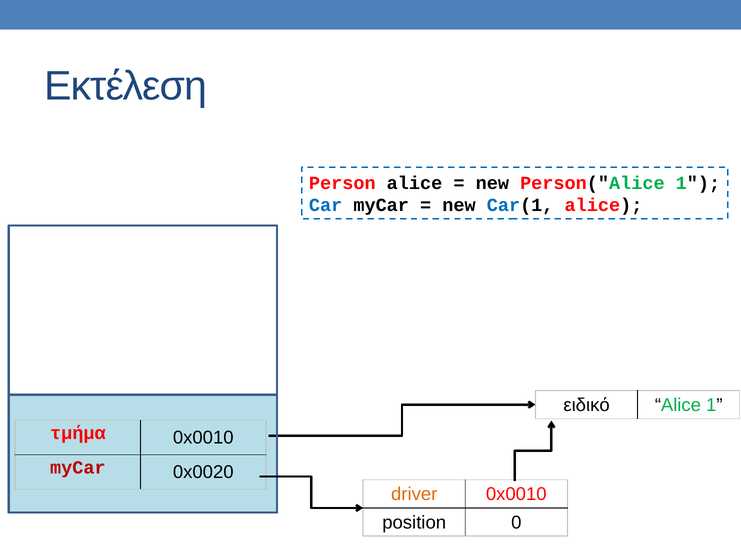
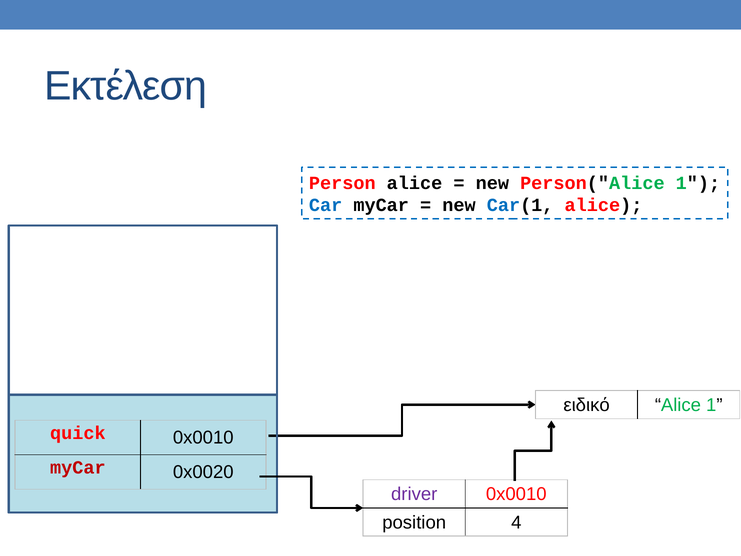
τμήμα: τμήμα -> quick (78, 433)
driver colour: orange -> purple (414, 494)
0: 0 -> 4 (516, 522)
